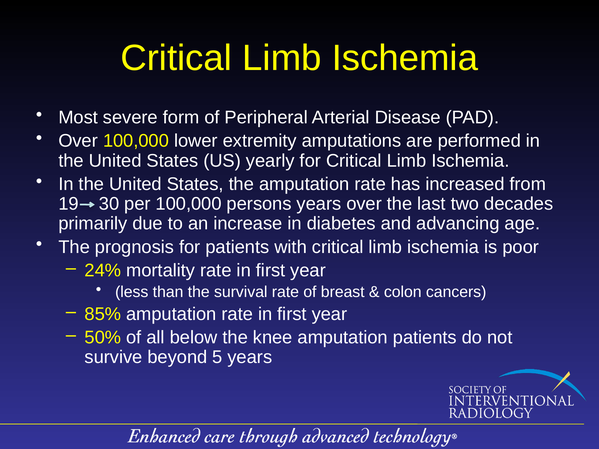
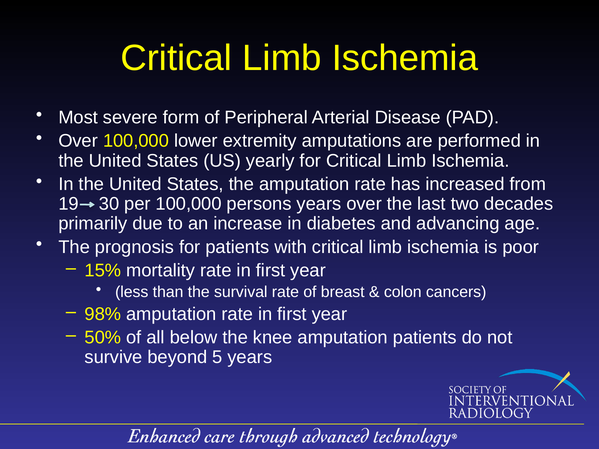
24%: 24% -> 15% (103, 271)
85%: 85% -> 98% (103, 314)
